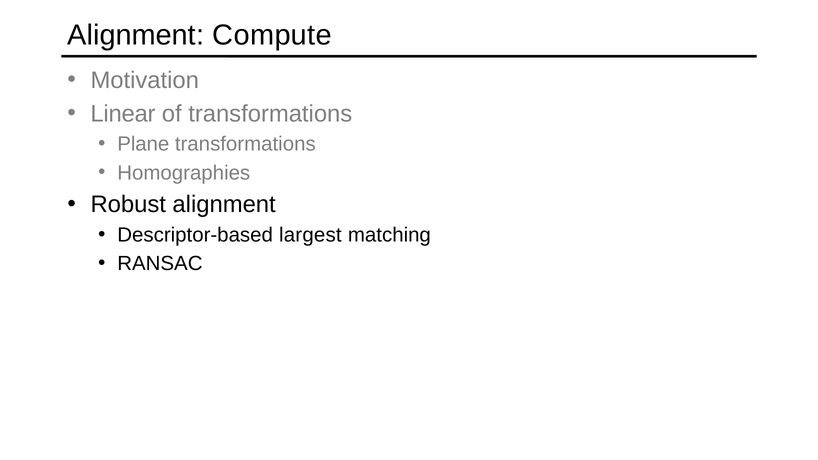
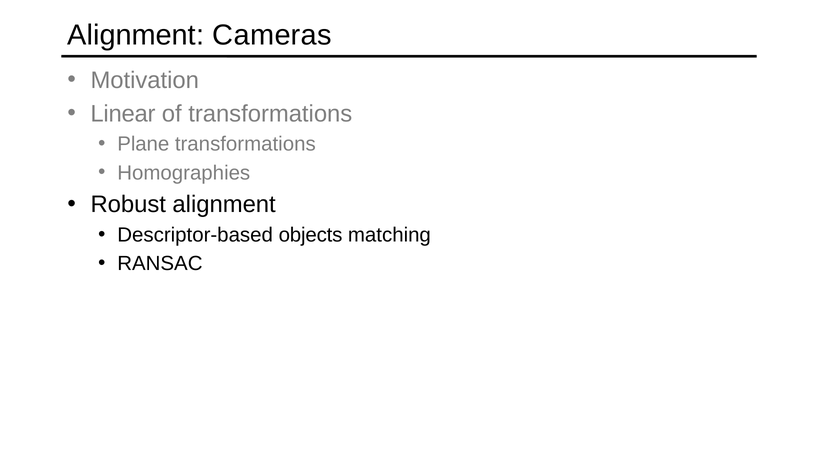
Compute: Compute -> Cameras (272, 35)
largest: largest -> objects (311, 235)
